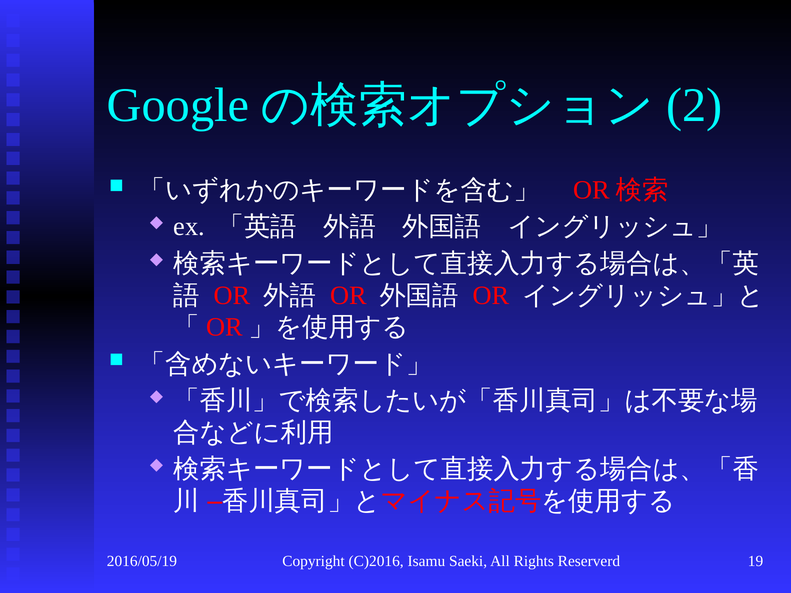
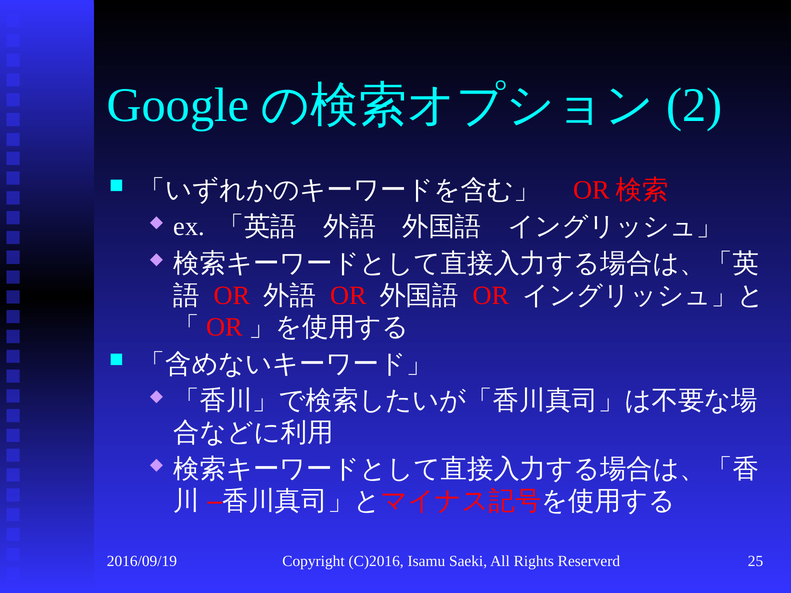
2016/05/19: 2016/05/19 -> 2016/09/19 (142, 561)
19: 19 -> 25 (756, 561)
